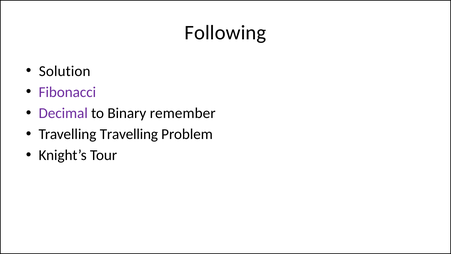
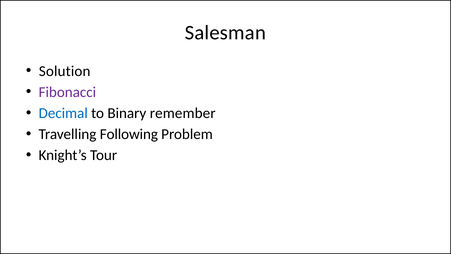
Following: Following -> Salesman (225, 33)
Decimal colour: purple -> blue (63, 113)
Travelling Travelling: Travelling -> Following (129, 134)
